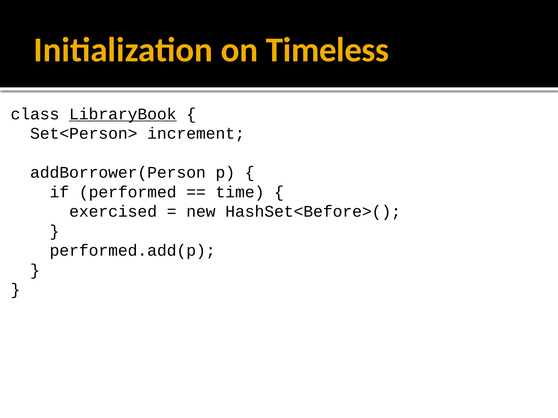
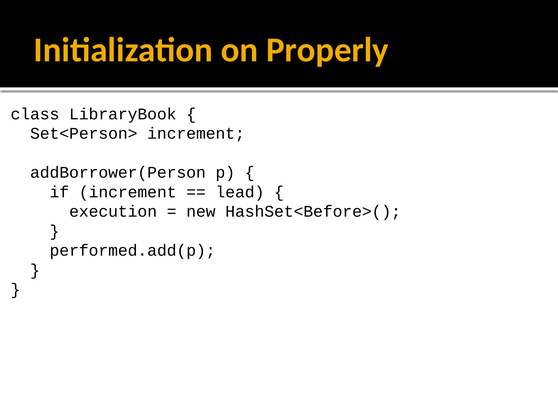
Timeless: Timeless -> Properly (327, 50)
LibraryBook underline: present -> none (123, 114)
if performed: performed -> increment (128, 192)
time: time -> lead (240, 192)
exercised: exercised -> execution (113, 212)
